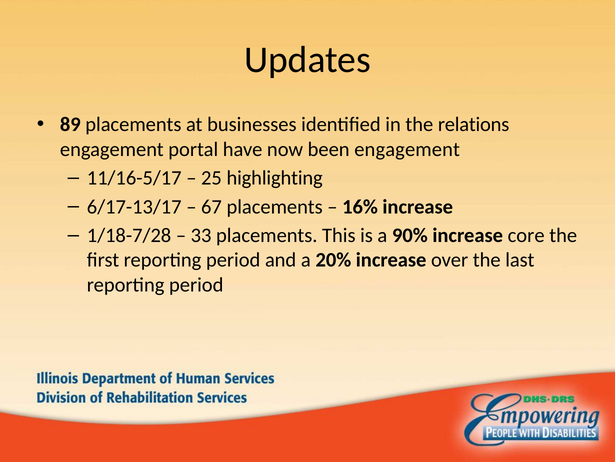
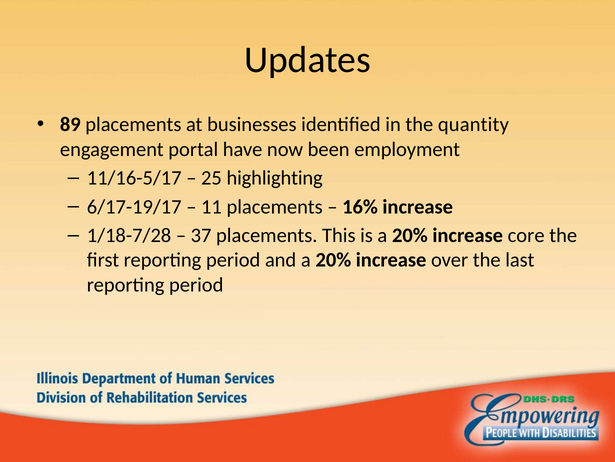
relations: relations -> quantity (473, 124)
been engagement: engagement -> employment (407, 149)
6/17-13/17: 6/17-13/17 -> 6/17-19/17 (134, 206)
67: 67 -> 11 (211, 206)
33: 33 -> 37 (201, 235)
is a 90%: 90% -> 20% (410, 235)
